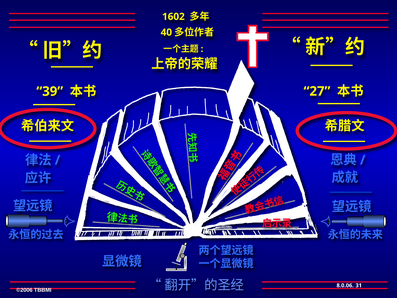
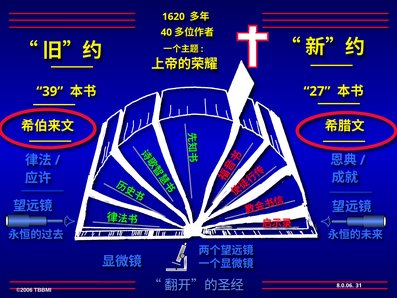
1602: 1602 -> 1620 (173, 17)
